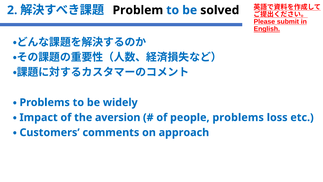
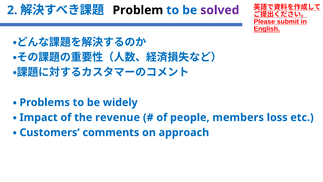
solved colour: black -> purple (220, 10)
aversion: aversion -> revenue (118, 117)
people problems: problems -> members (238, 117)
